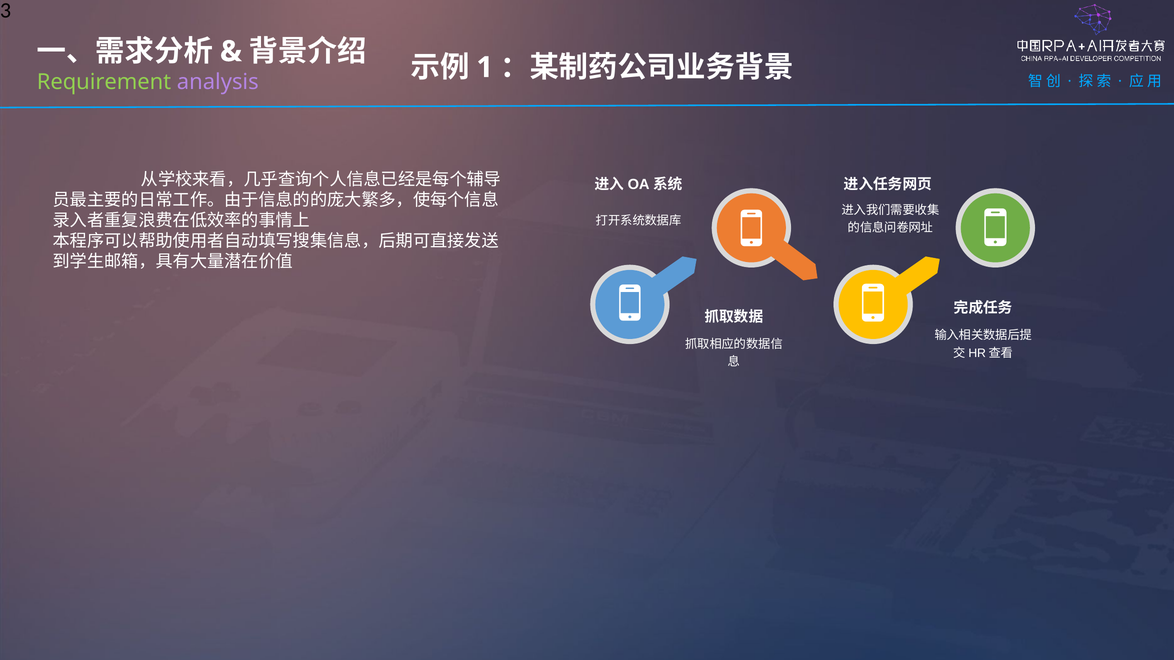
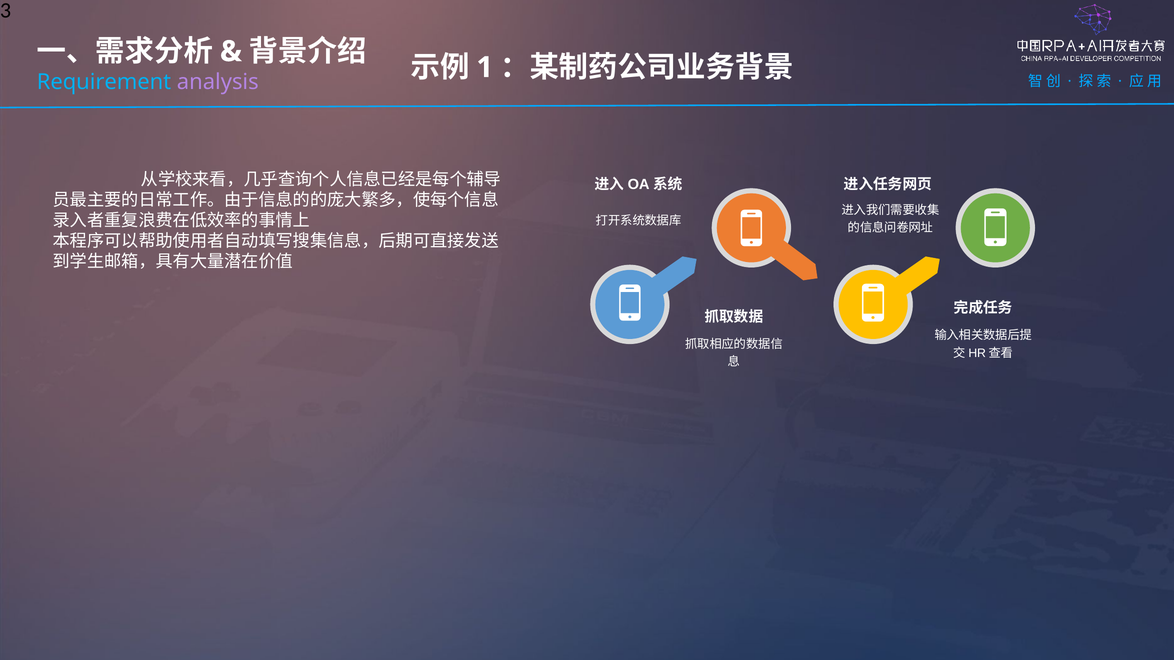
Requirement colour: light green -> light blue (104, 82)
